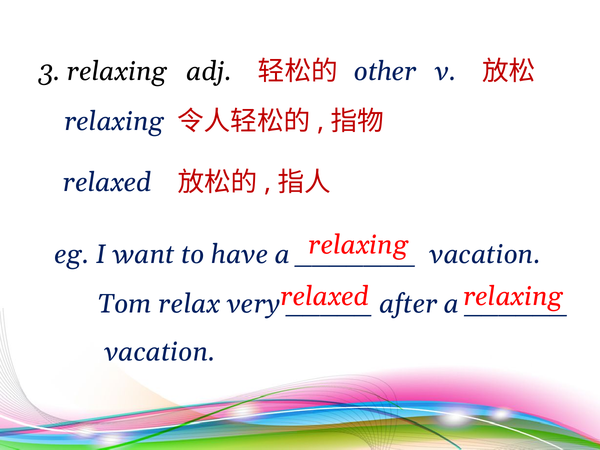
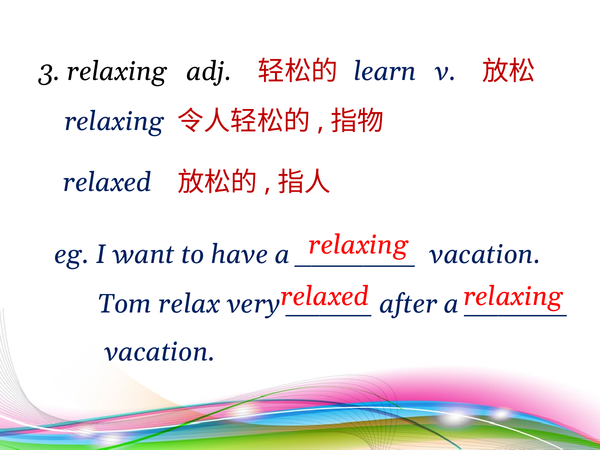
other: other -> learn (385, 72)
